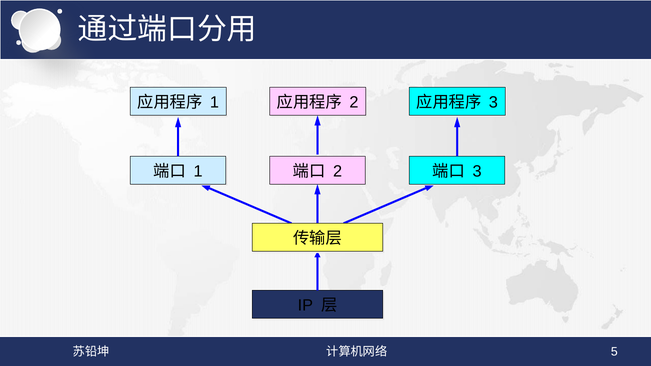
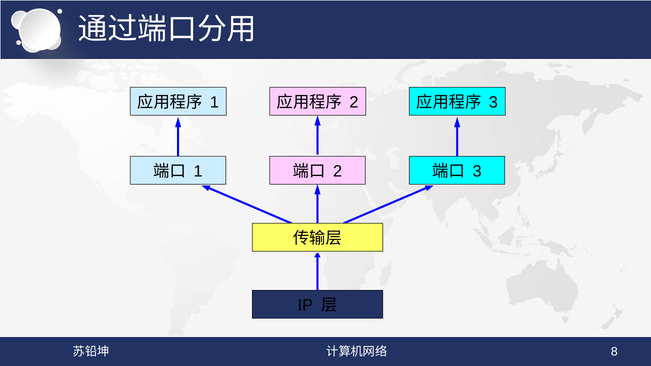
5: 5 -> 8 (614, 352)
